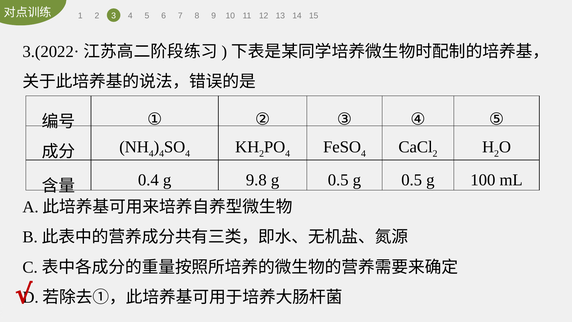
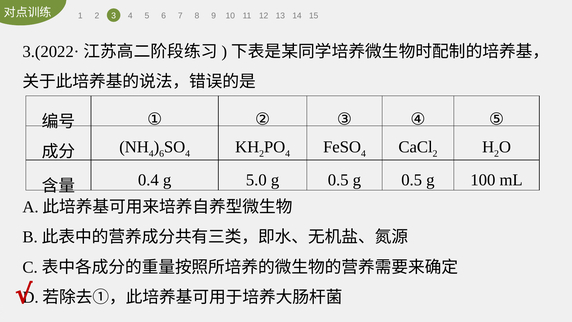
4: 4 -> 6 (162, 153)
9.8: 9.8 -> 5.0 (256, 180)
